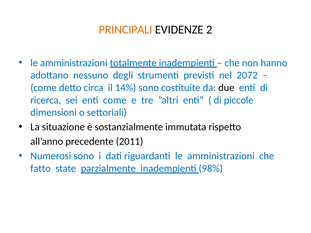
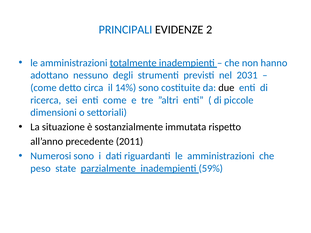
PRINCIPALI colour: orange -> blue (125, 30)
2072: 2072 -> 2031 (247, 75)
fatto: fatto -> peso (40, 169)
98%: 98% -> 59% (211, 169)
